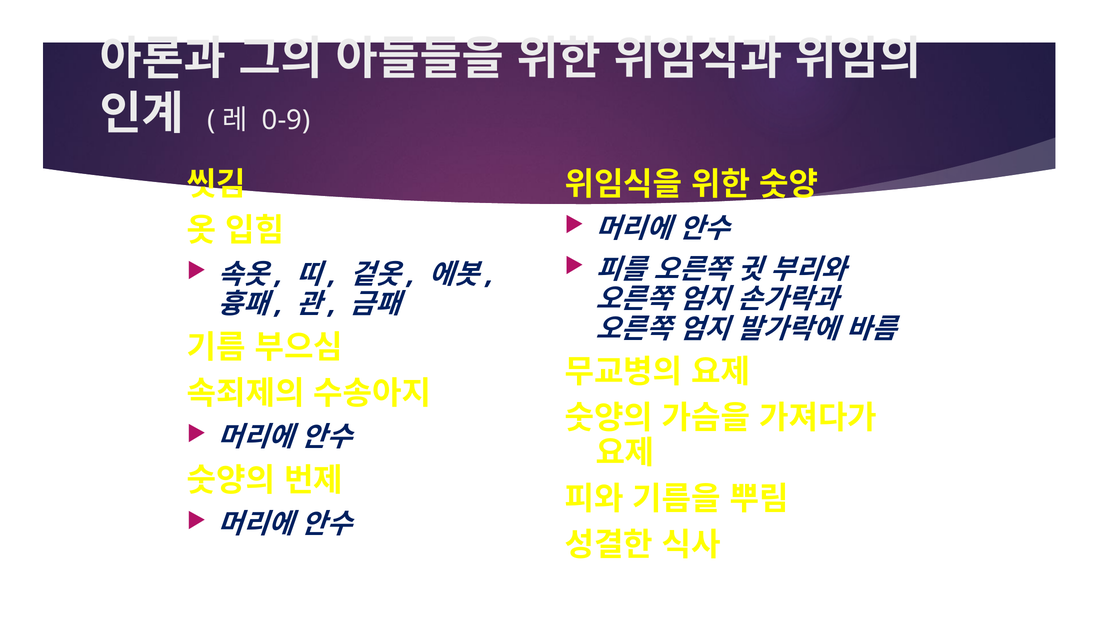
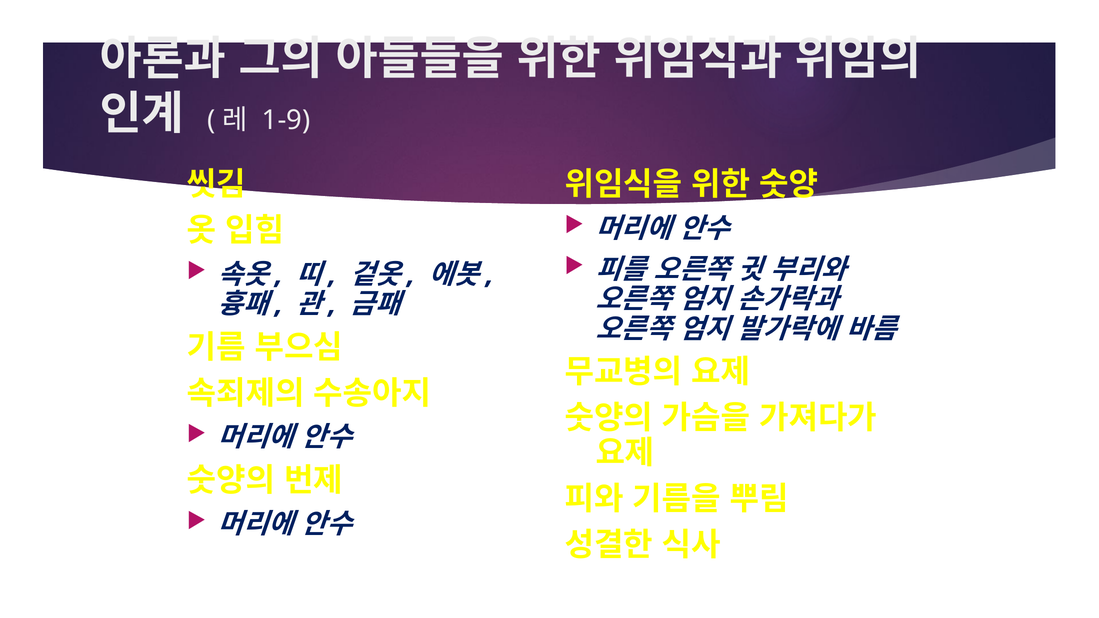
0-9: 0-9 -> 1-9 (286, 120)
